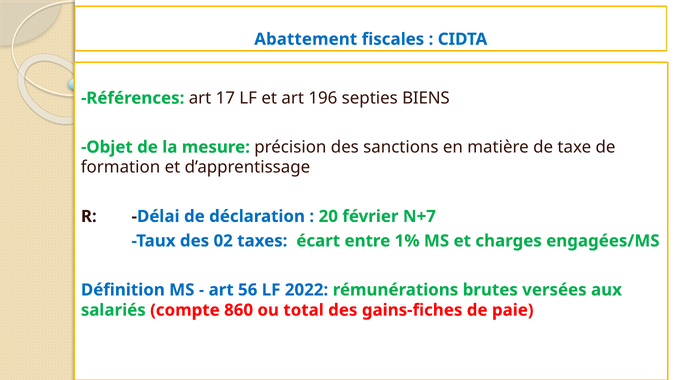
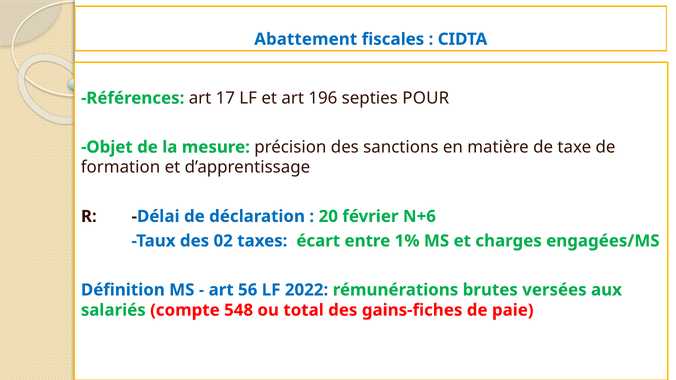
BIENS: BIENS -> POUR (426, 98)
N+7: N+7 -> N+6 (419, 217)
860: 860 -> 548 (239, 310)
